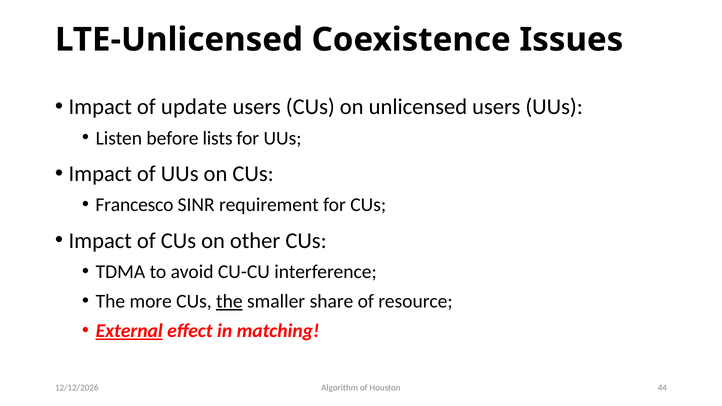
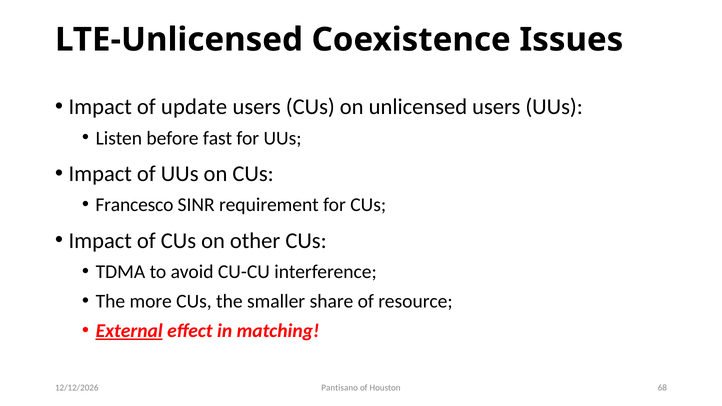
lists: lists -> fast (218, 138)
the underline: present -> none (229, 301)
Algorithm: Algorithm -> Pantisano (340, 388)
44: 44 -> 68 (662, 388)
